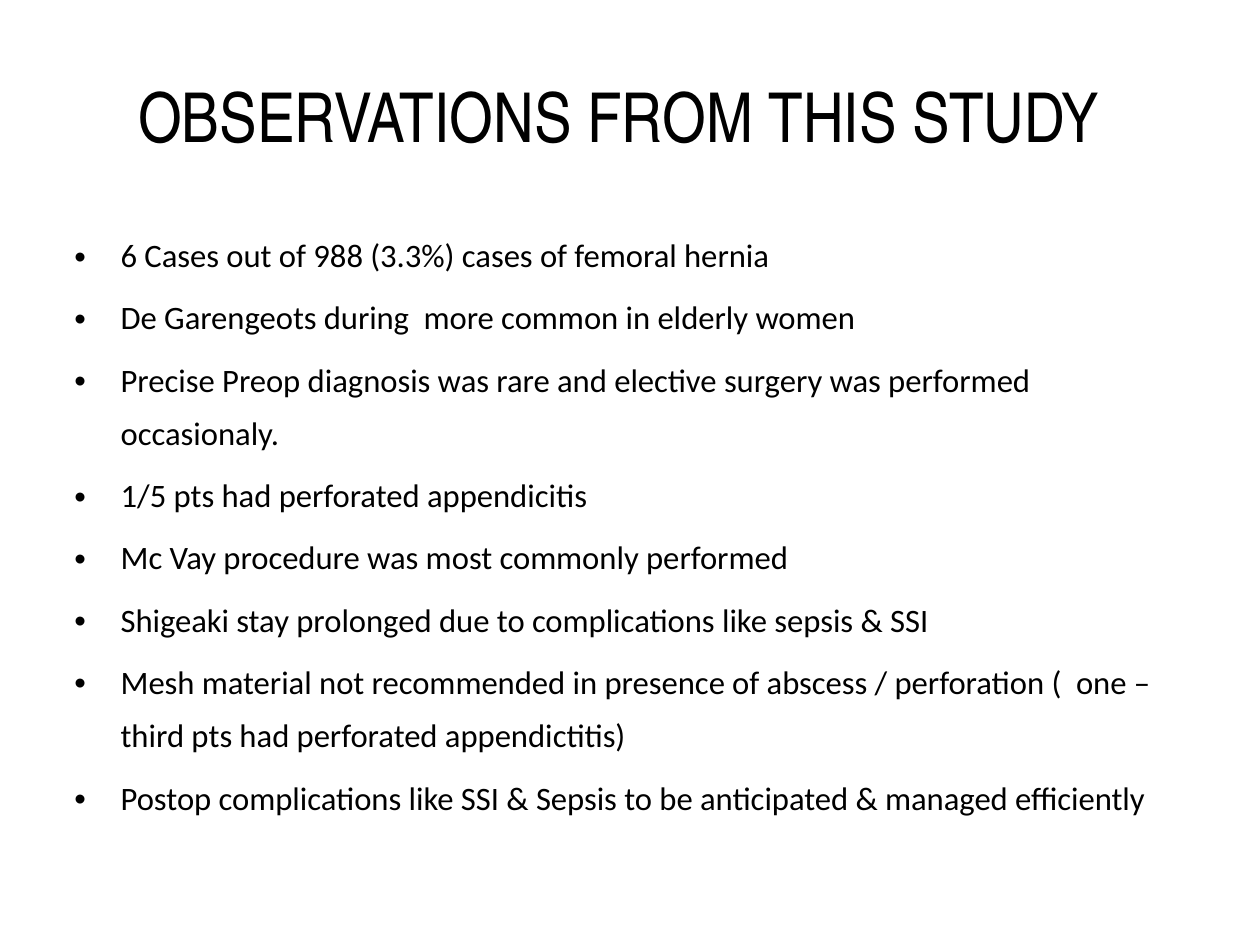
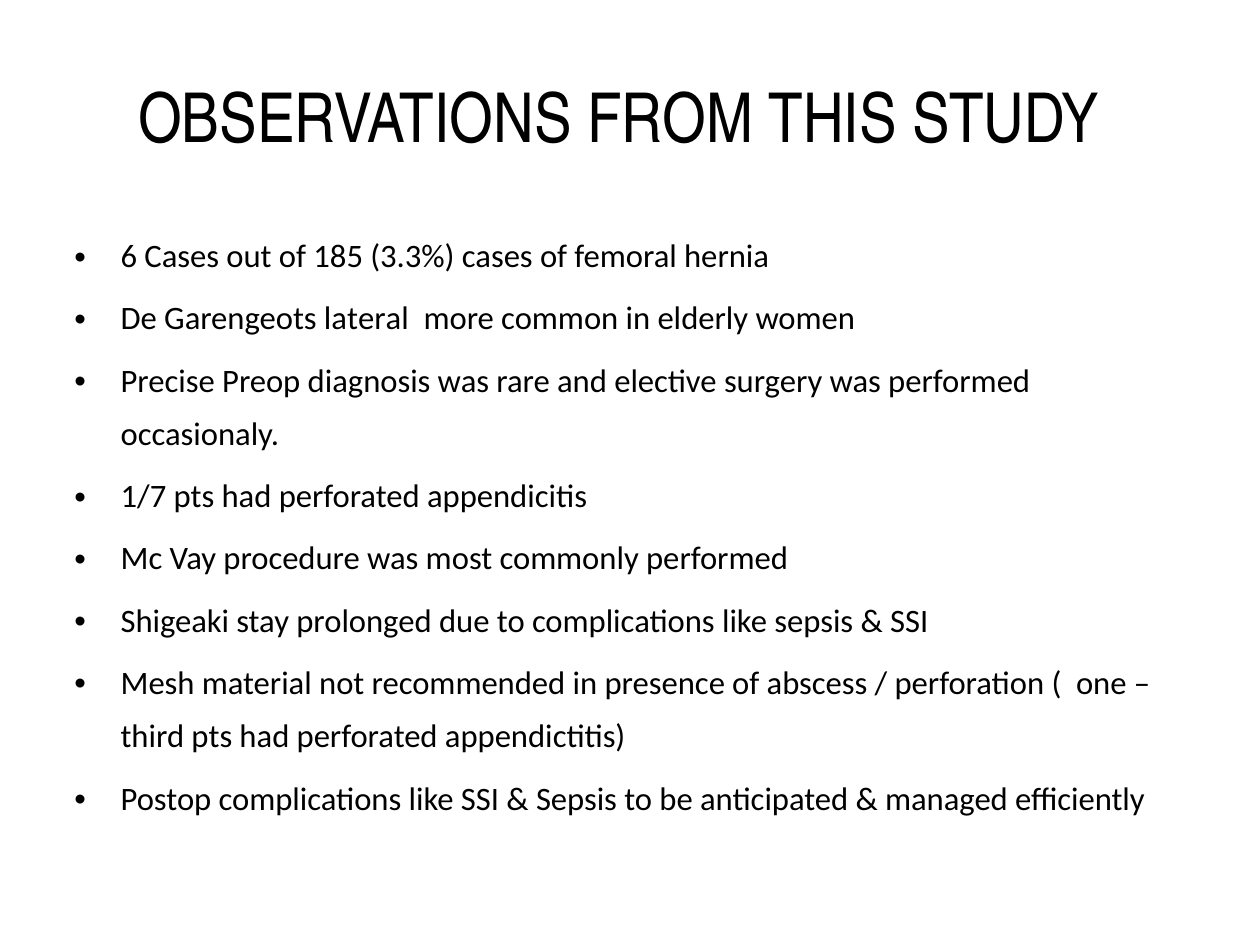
988: 988 -> 185 (338, 257)
during: during -> lateral (366, 319)
1/5: 1/5 -> 1/7 (144, 497)
